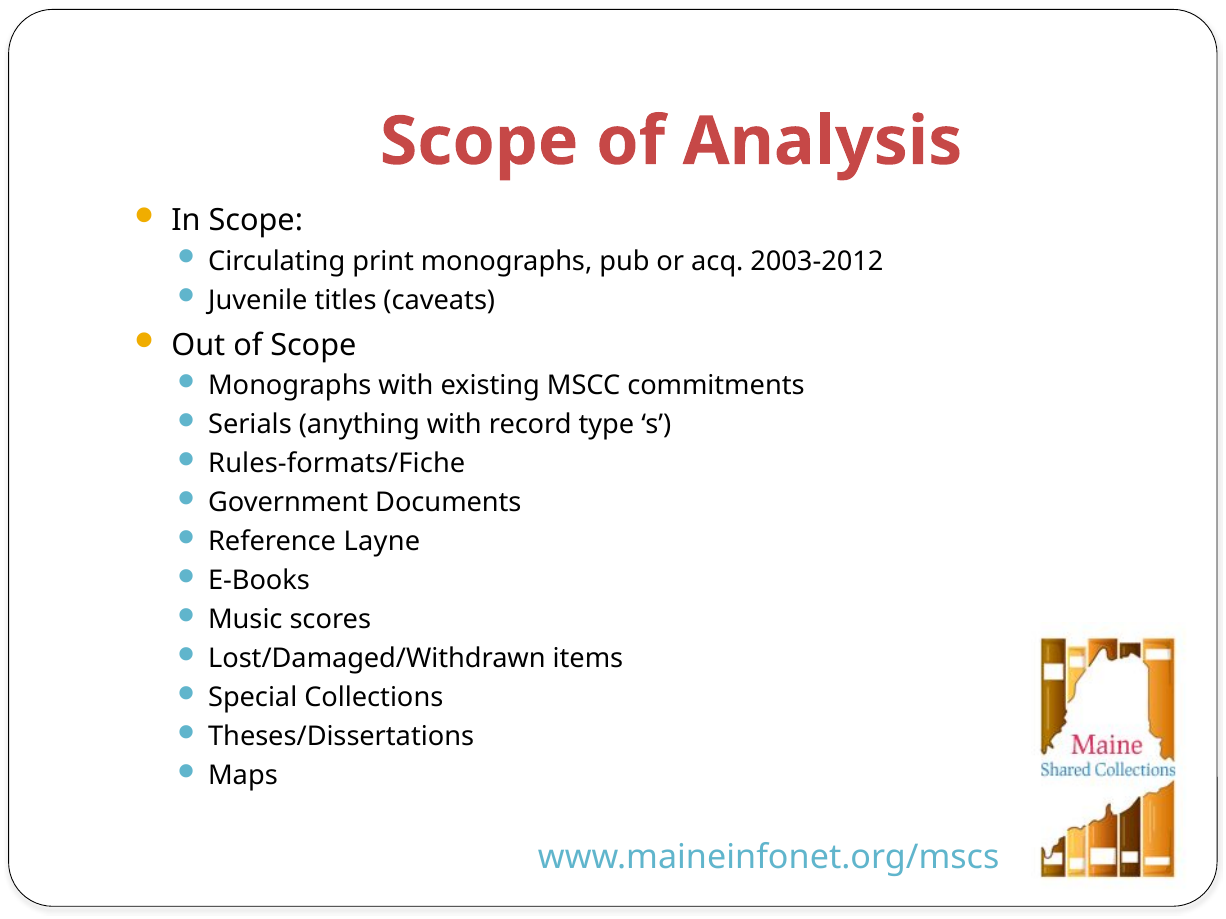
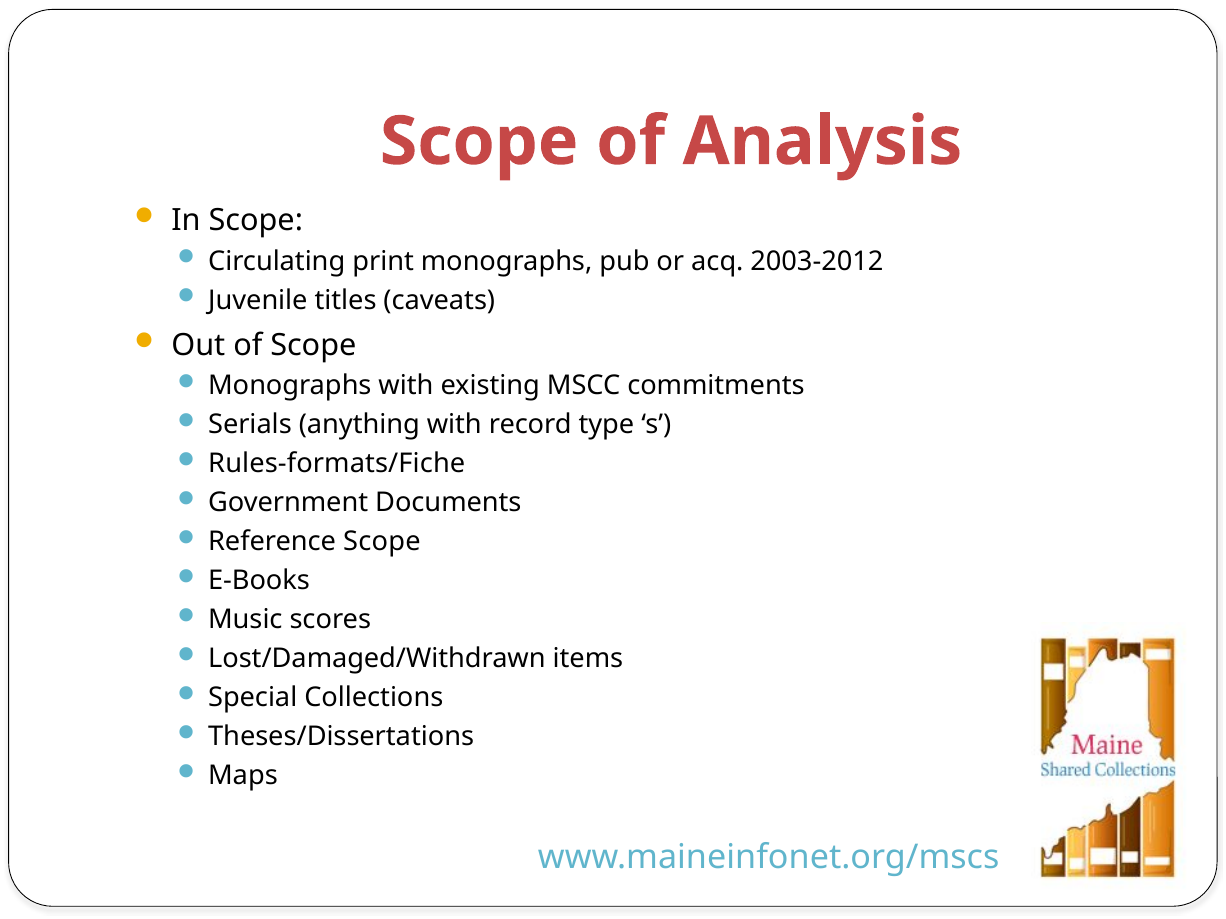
Reference Layne: Layne -> Scope (382, 542)
